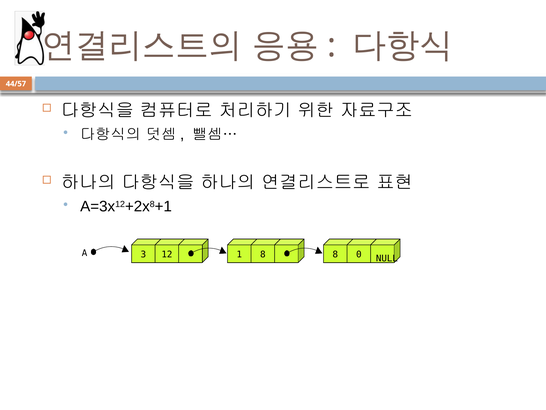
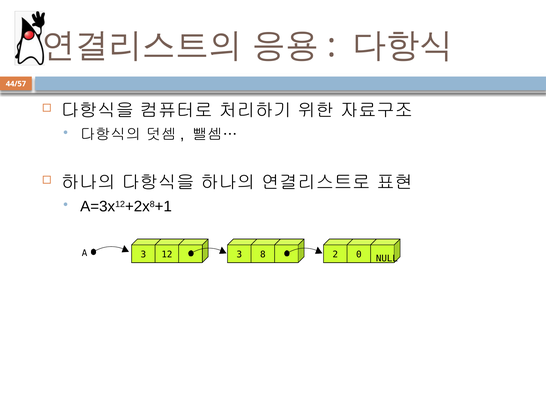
12 1: 1 -> 3 (239, 254)
8 8: 8 -> 2 (335, 254)
